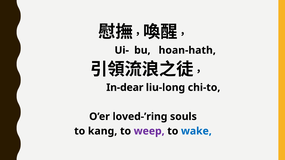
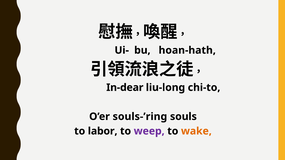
loved-’ring: loved-’ring -> souls-’ring (140, 117)
kang: kang -> labor (103, 131)
wake colour: blue -> orange (196, 131)
